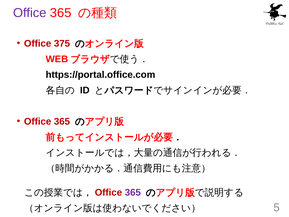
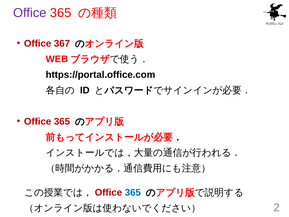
375: 375 -> 367 (62, 43)
365 colour: purple -> blue (133, 192)
5: 5 -> 2 (277, 207)
